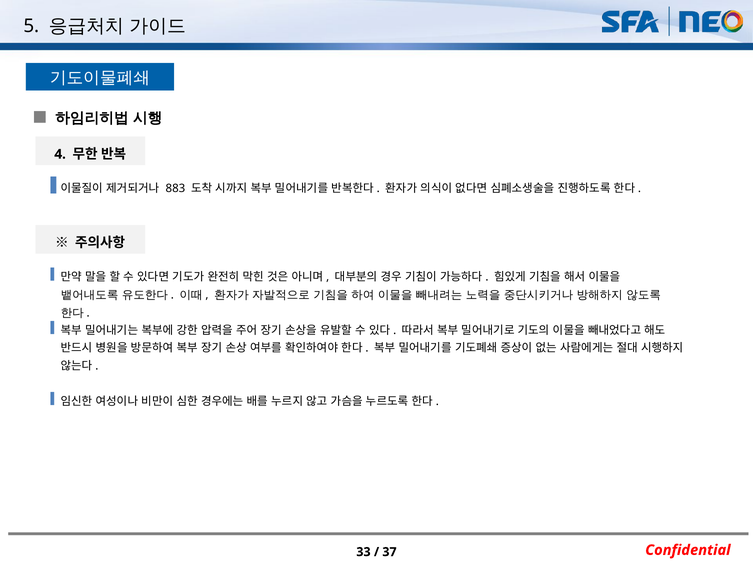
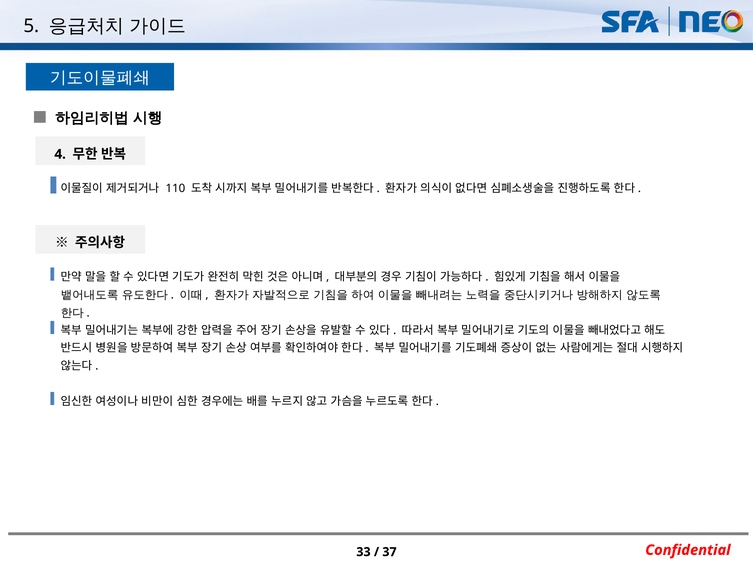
883: 883 -> 110 (175, 188)
